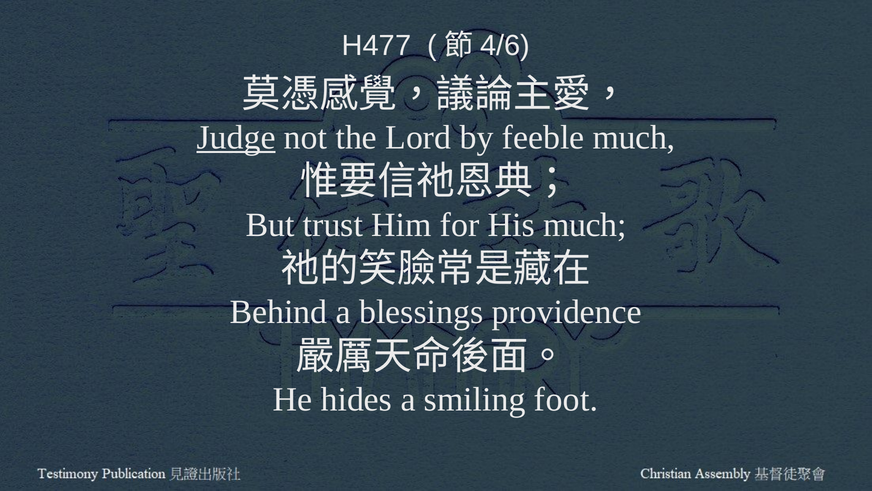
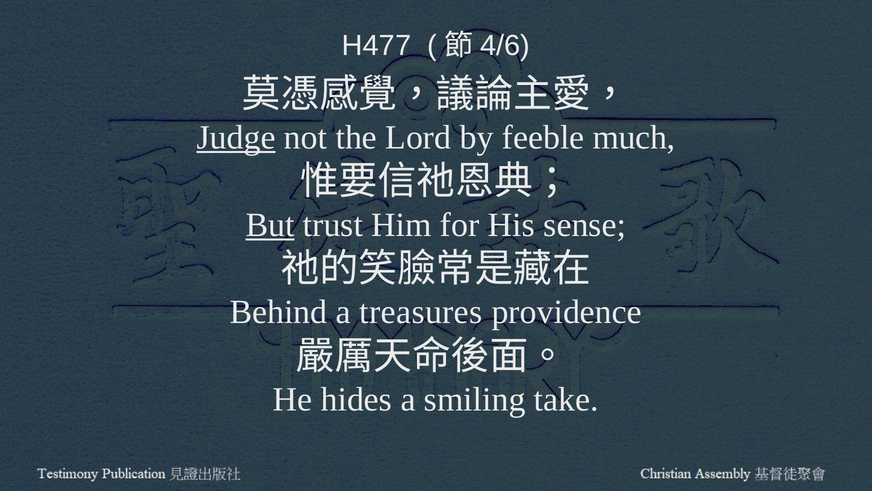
But underline: none -> present (270, 225)
His much: much -> sense (585, 225)
blessings: blessings -> treasures (421, 312)
foot: foot -> take (566, 399)
